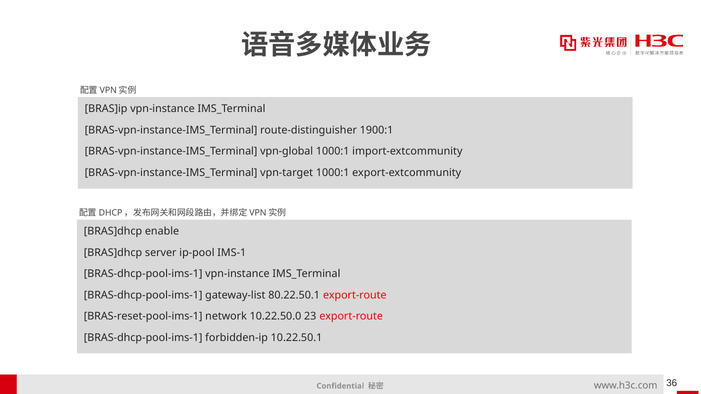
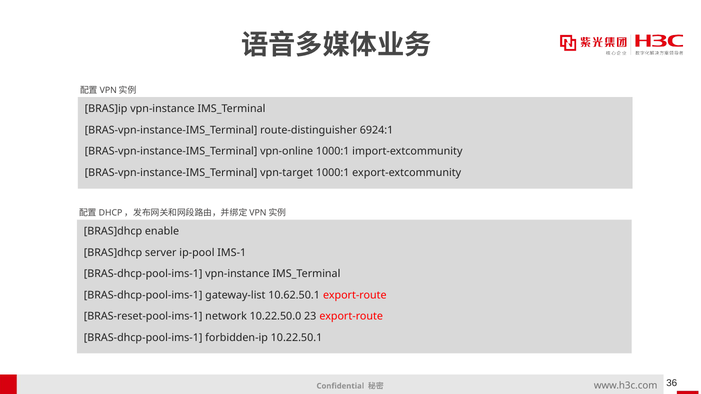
1900:1: 1900:1 -> 6924:1 (377, 130)
vpn-global: vpn-global -> vpn-online (287, 152)
80.22.50.1: 80.22.50.1 -> 10.62.50.1 (294, 295)
